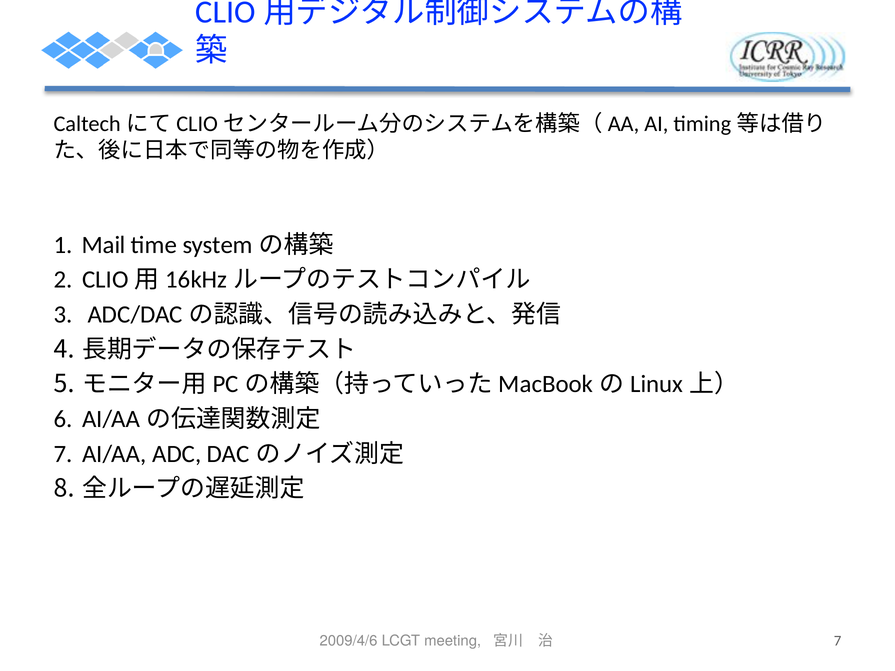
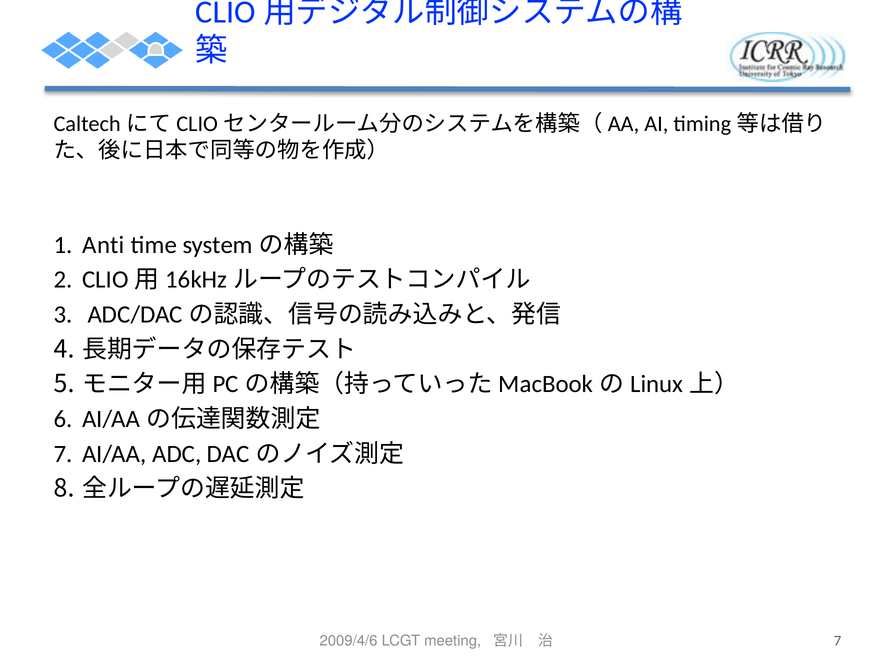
Mail: Mail -> Anti (104, 245)
